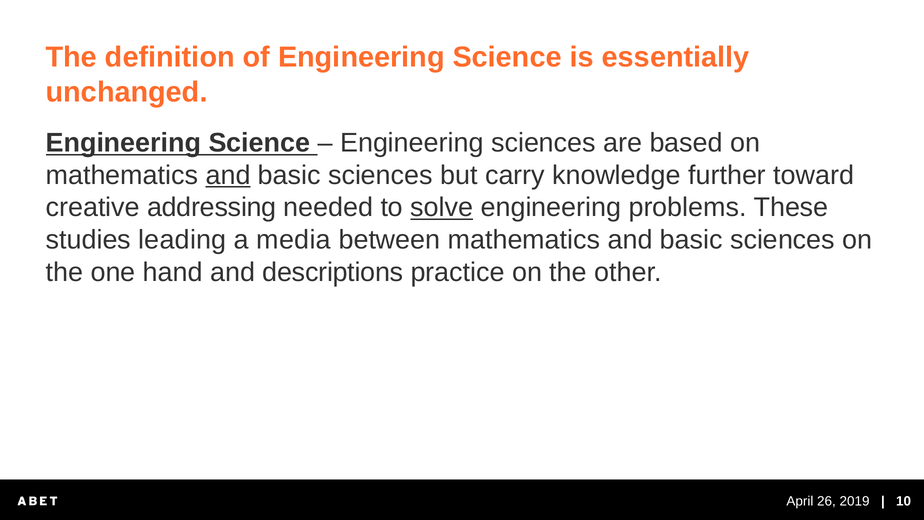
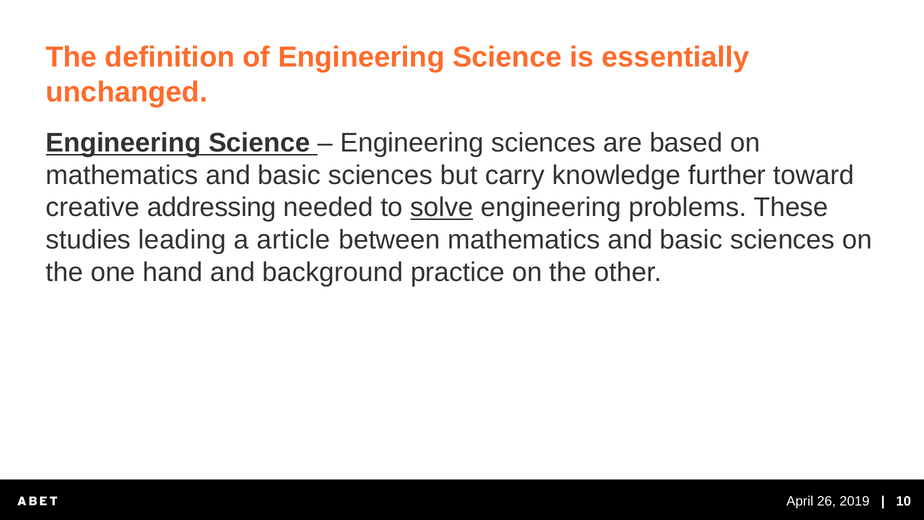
and underline: present -> none (228, 175)
media: media -> article (294, 240)
descriptions: descriptions -> background (333, 272)
